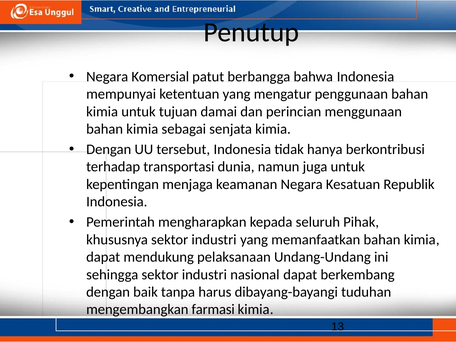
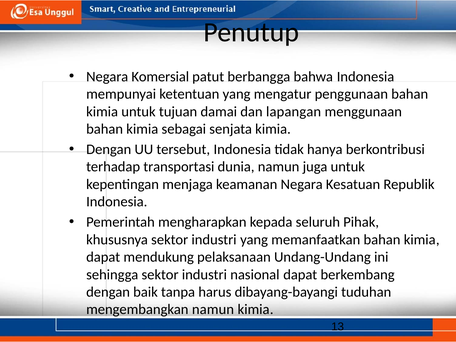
perincian: perincian -> lapangan (294, 112)
mengembangkan farmasi: farmasi -> namun (213, 309)
